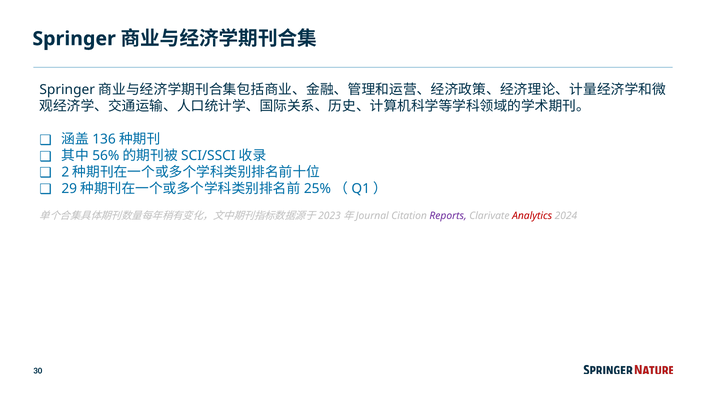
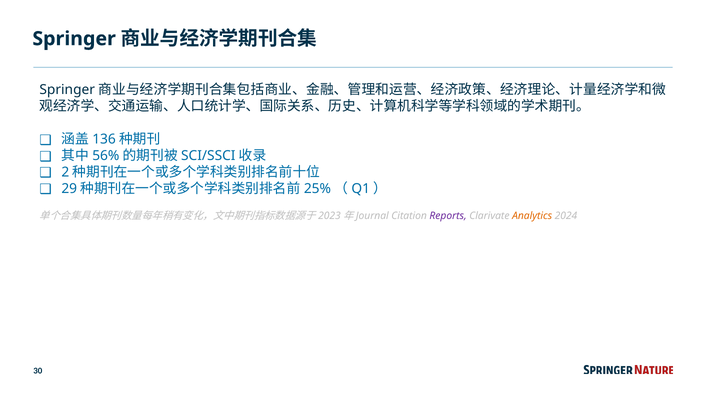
Analytics colour: red -> orange (532, 216)
